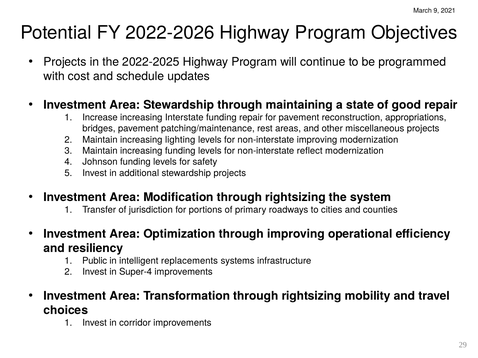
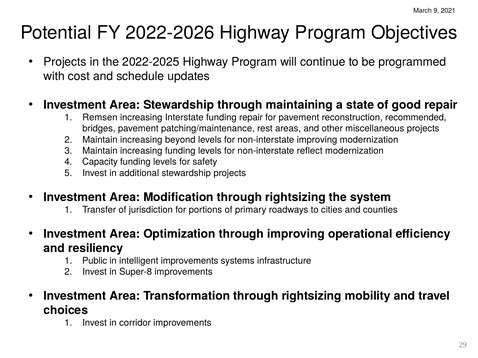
Increase: Increase -> Remsen (100, 118)
appropriations: appropriations -> recommended (416, 118)
lighting: lighting -> beyond (180, 140)
Johnson: Johnson -> Capacity (100, 162)
intelligent replacements: replacements -> improvements (190, 261)
Super-4: Super-4 -> Super-8 (136, 272)
